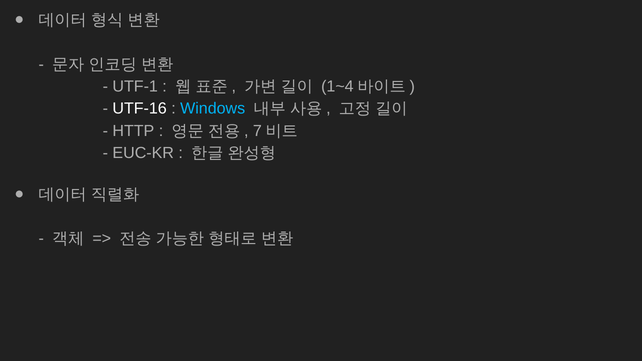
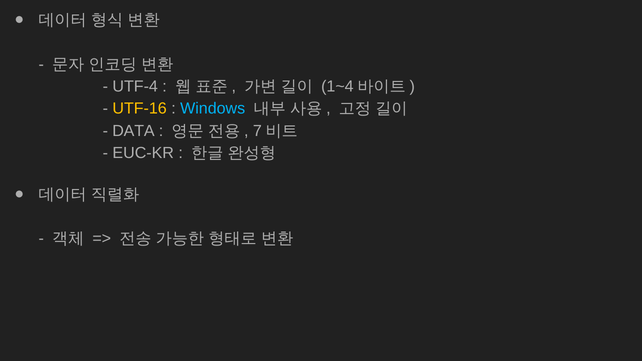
UTF-1: UTF-1 -> UTF-4 (135, 86)
UTF-16 colour: white -> yellow (140, 109)
HTTP: HTTP -> DATA (133, 131)
